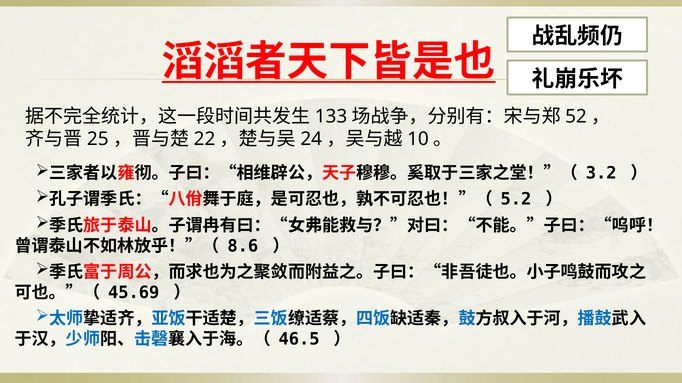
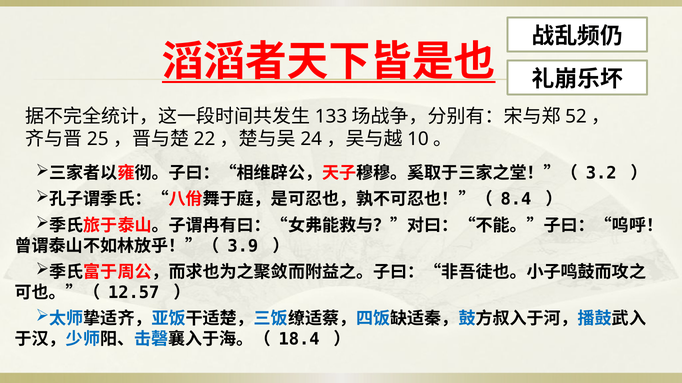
5.2: 5.2 -> 8.4 (516, 200)
8.6: 8.6 -> 3.9 (243, 246)
45.69: 45.69 -> 12.57 (134, 293)
46.5: 46.5 -> 18.4 (299, 340)
